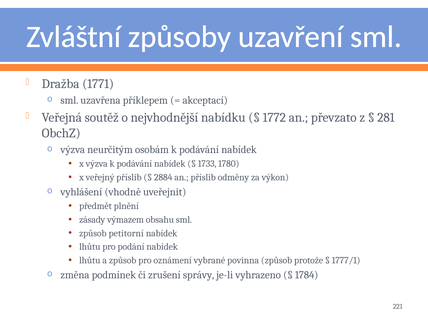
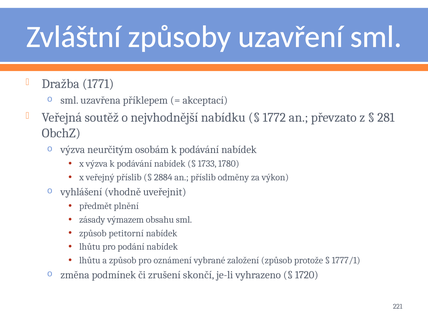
povinna: povinna -> založení (243, 260)
správy: správy -> skončí (199, 275)
1784: 1784 -> 1720 (307, 275)
